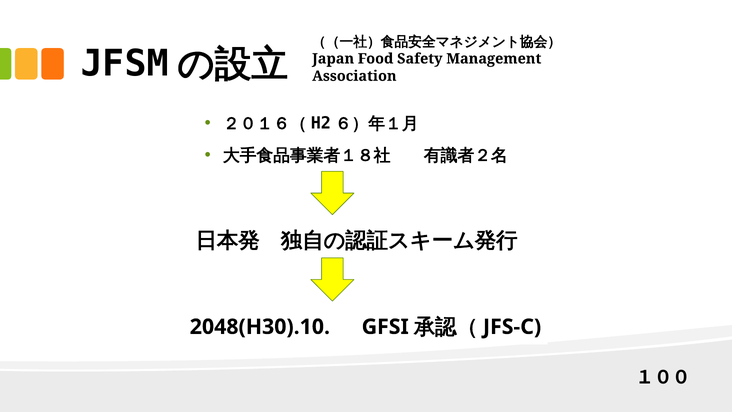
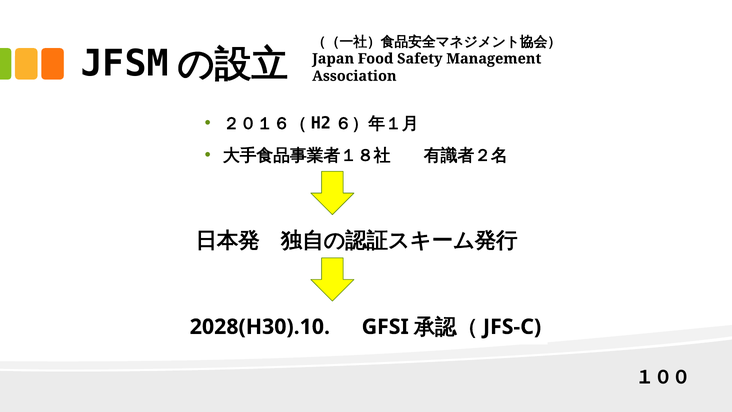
2048(H30).10: 2048(H30).10 -> 2028(H30).10 (260, 327)
